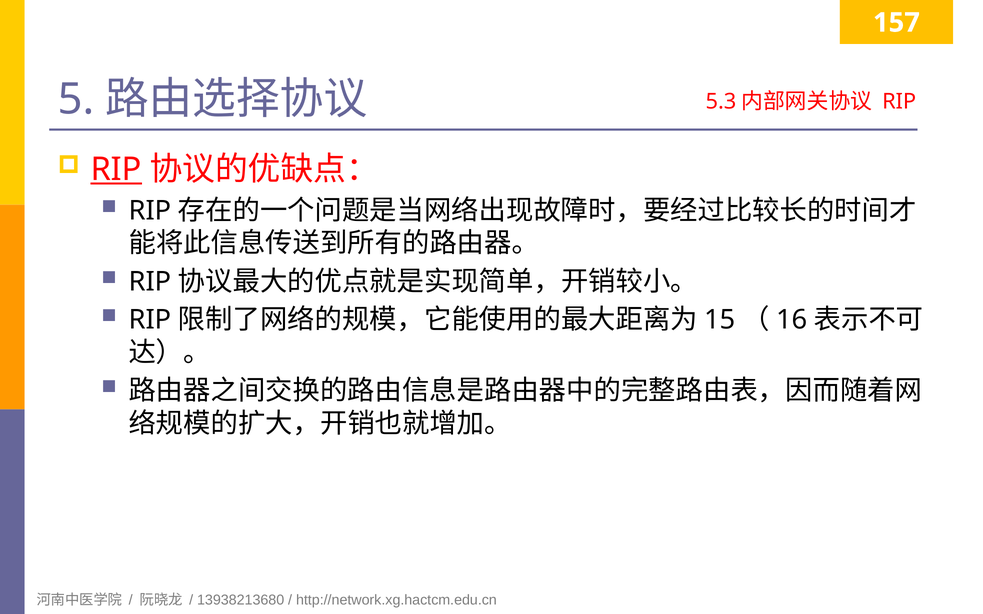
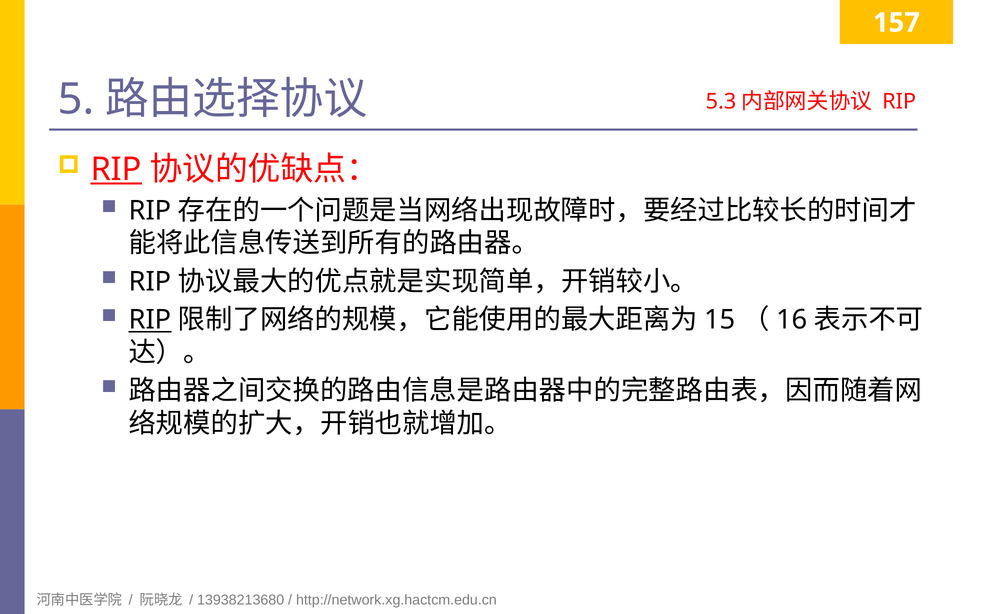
RIP underline: none -> present (150, 320)
